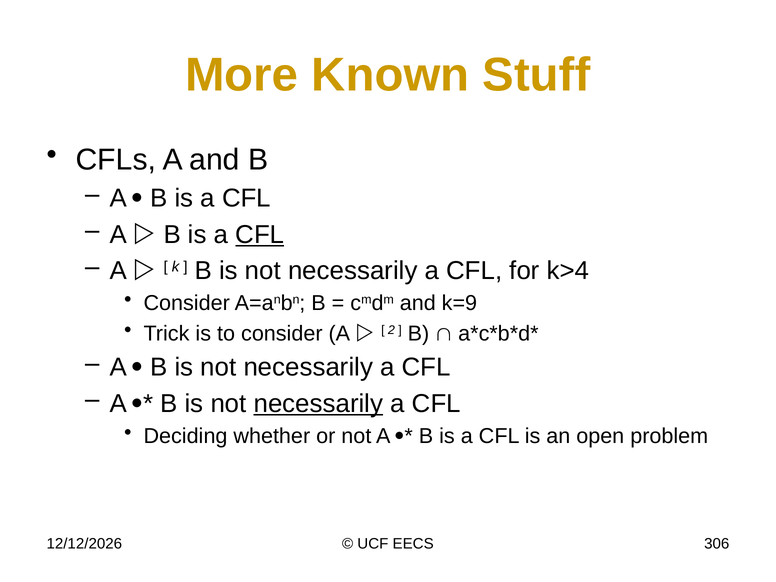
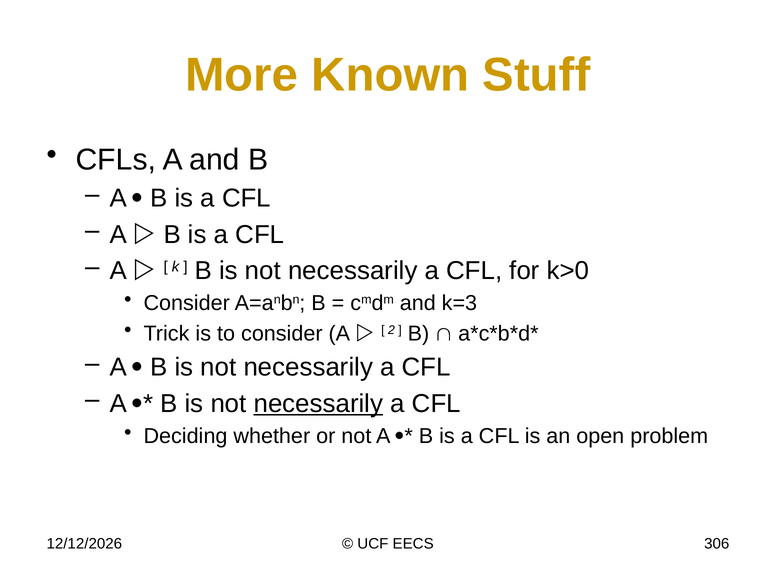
CFL underline: present -> none (260, 235)
k>4: k>4 -> k>0 (568, 271)
k=9: k=9 -> k=3 (459, 303)
